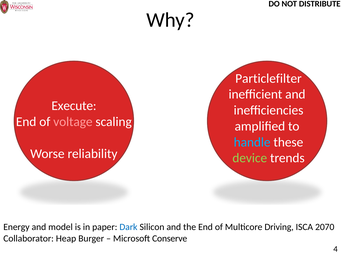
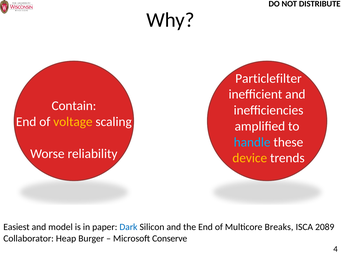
Execute: Execute -> Contain (74, 106)
voltage colour: pink -> yellow (73, 122)
device colour: light green -> yellow (250, 158)
Energy: Energy -> Easiest (16, 227)
Driving: Driving -> Breaks (279, 227)
2070: 2070 -> 2089 (325, 227)
